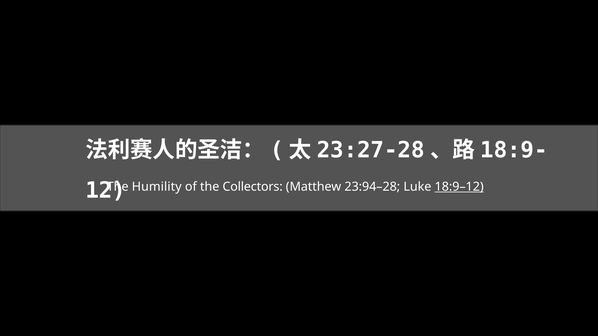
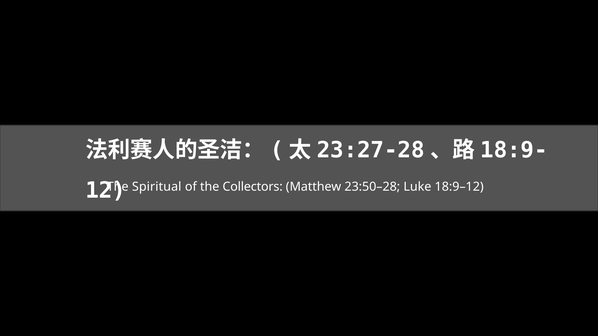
Humility: Humility -> Spiritual (157, 187)
23:94–28: 23:94–28 -> 23:50–28 (372, 187)
18:9–12 underline: present -> none (459, 187)
